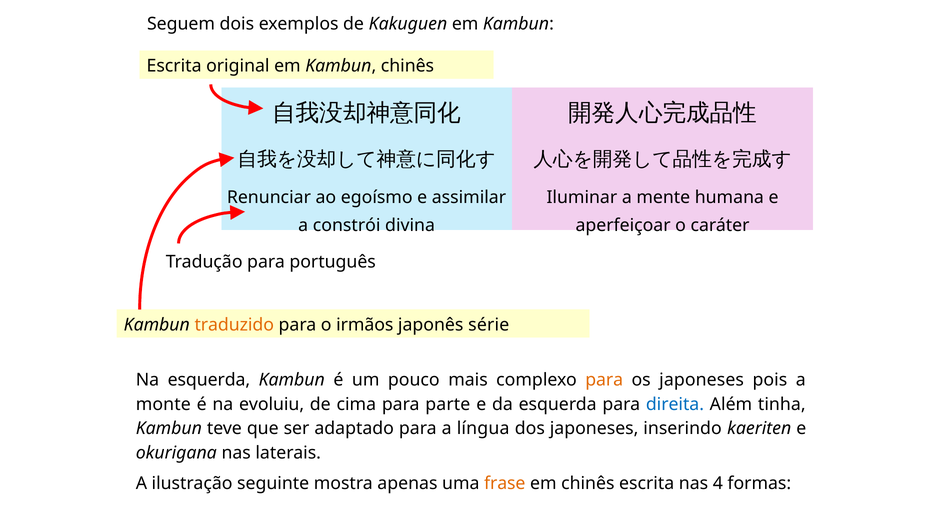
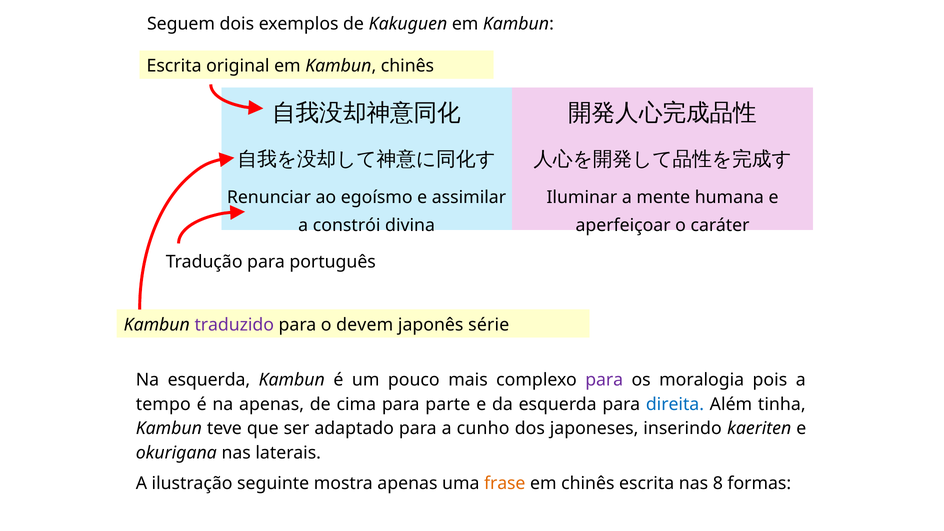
traduzido colour: orange -> purple (234, 325)
irmãos: irmãos -> devem (365, 325)
para colour: orange -> purple (604, 380)
os japoneses: japoneses -> moralogia (702, 380)
monte: monte -> tempo (163, 404)
na evoluiu: evoluiu -> apenas (272, 404)
língua: língua -> cunho (483, 429)
4: 4 -> 8 (718, 483)
